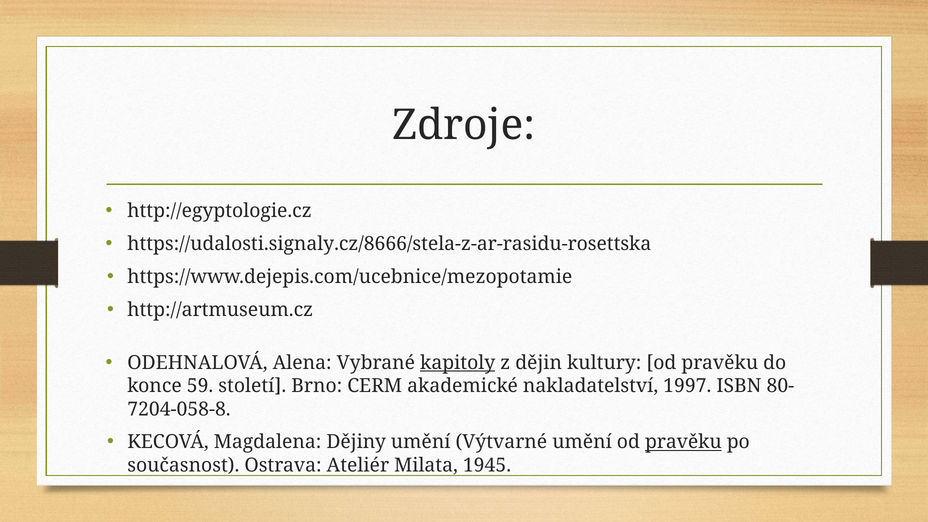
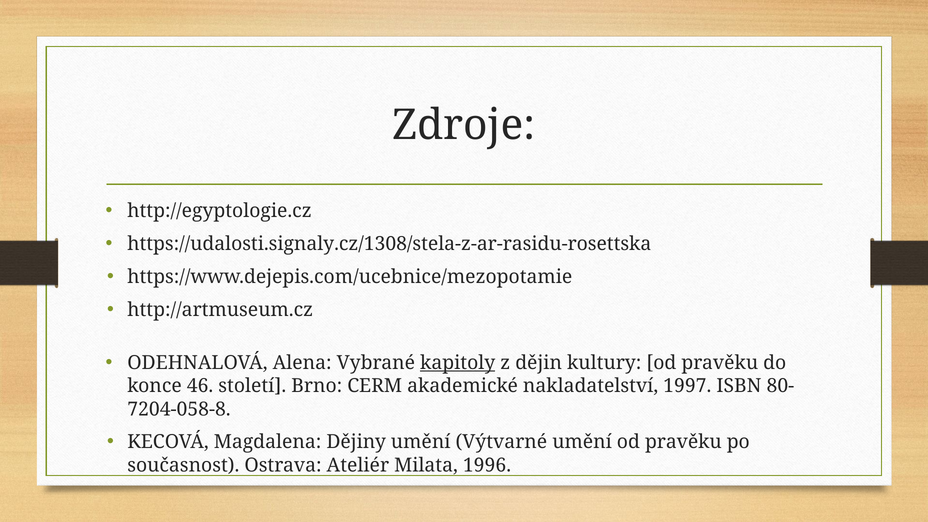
https://udalosti.signaly.cz/8666/stela-z-ar-rasidu-rosettska: https://udalosti.signaly.cz/8666/stela-z-ar-rasidu-rosettska -> https://udalosti.signaly.cz/1308/stela-z-ar-rasidu-rosettska (389, 244)
59: 59 -> 46 (200, 386)
pravěku underline: present -> none (683, 442)
1945: 1945 -> 1996 (487, 465)
